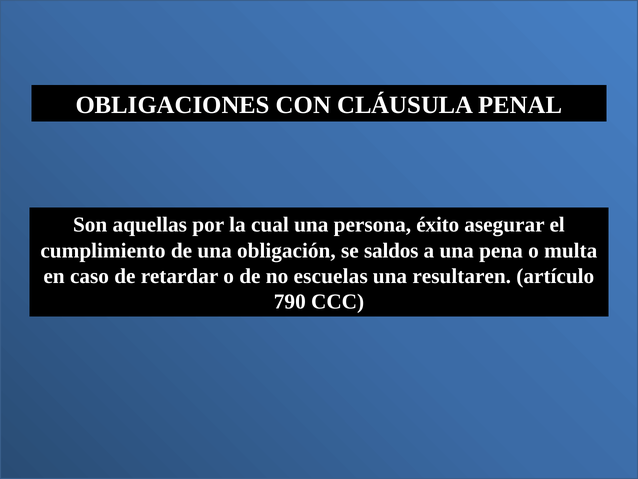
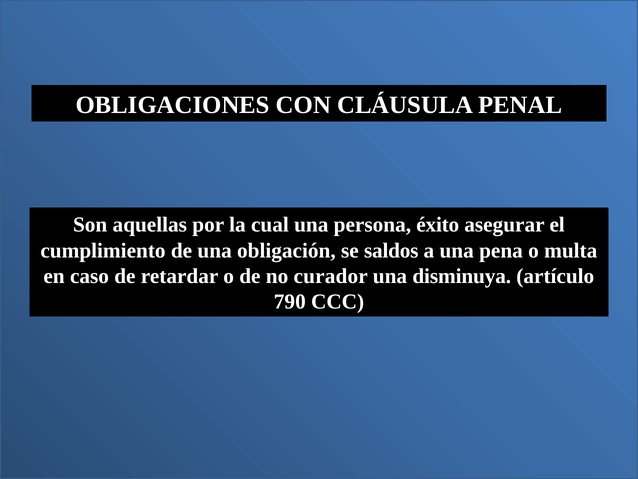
escuelas: escuelas -> curador (331, 276)
resultaren: resultaren -> disminuya (462, 276)
